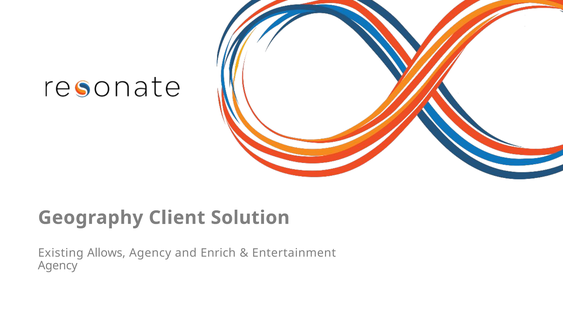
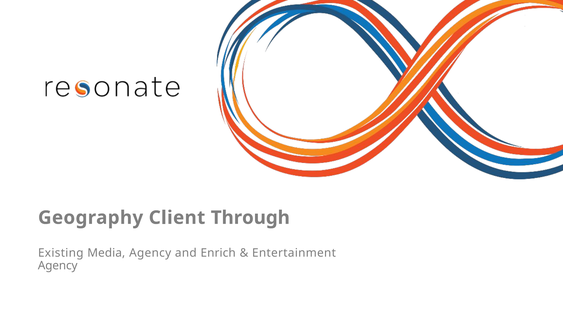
Solution: Solution -> Through (250, 217)
Allows: Allows -> Media (106, 253)
